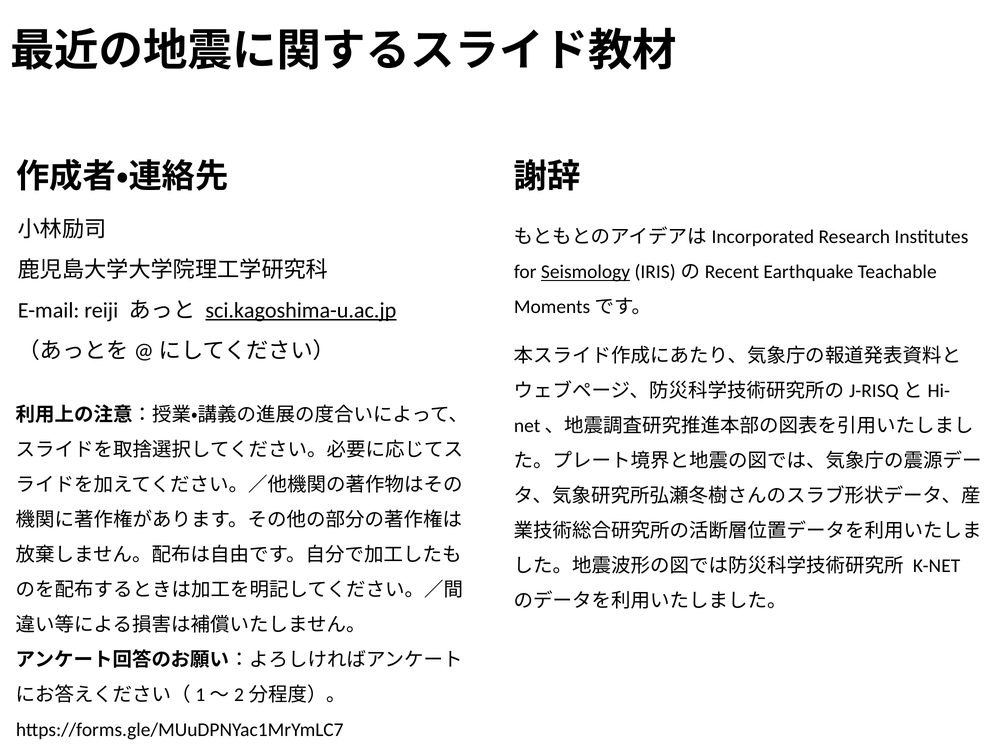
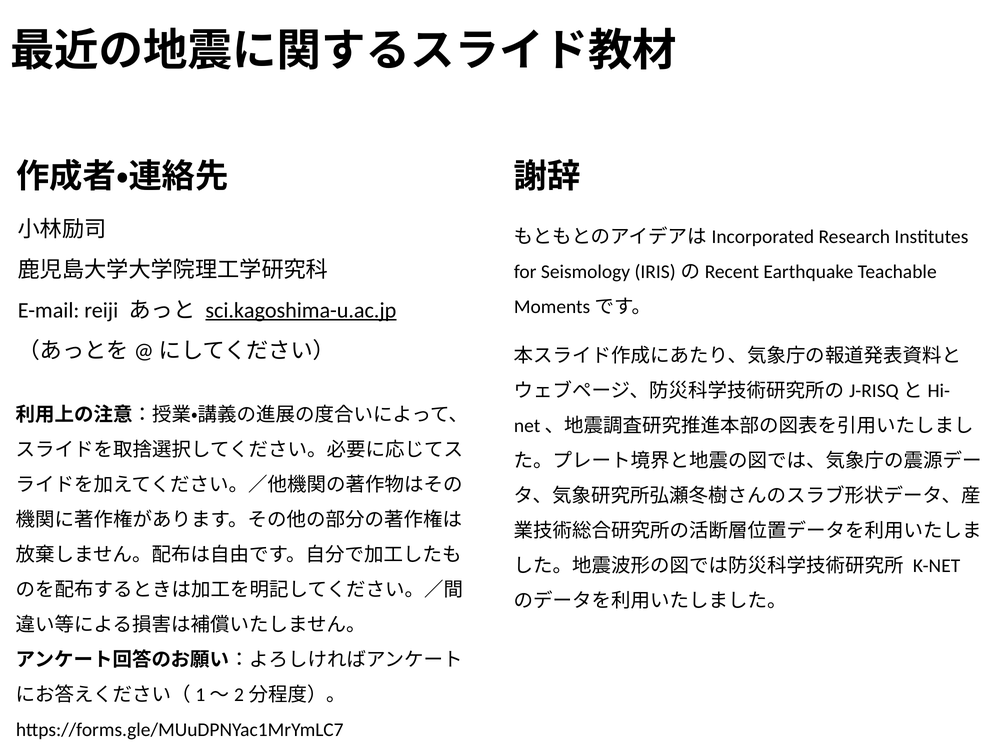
Seismology underline: present -> none (586, 272)
